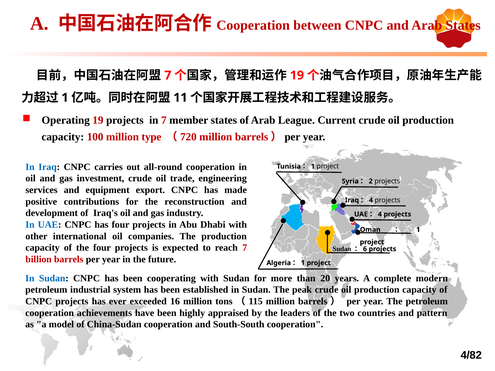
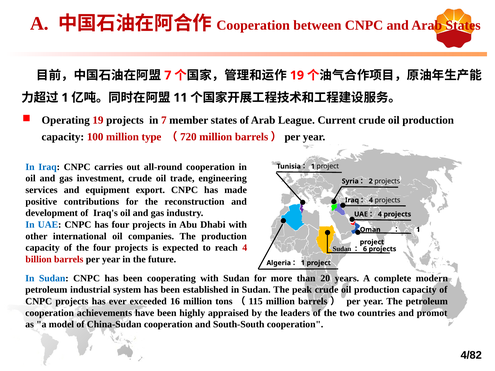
reach 7: 7 -> 4 (245, 248)
pattern: pattern -> promot (432, 313)
